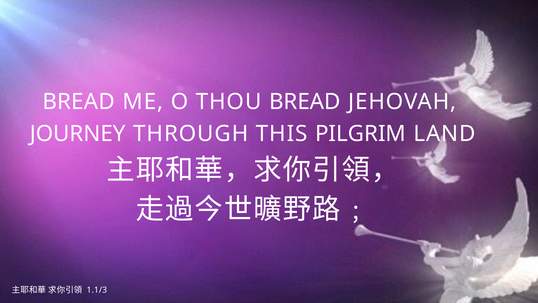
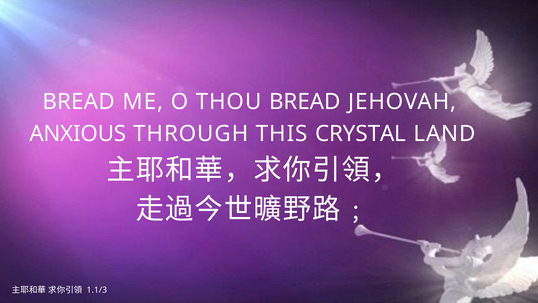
JOURNEY: JOURNEY -> ANXIOUS (78, 134)
PILGRIM: PILGRIM -> CRYSTAL (361, 134)
